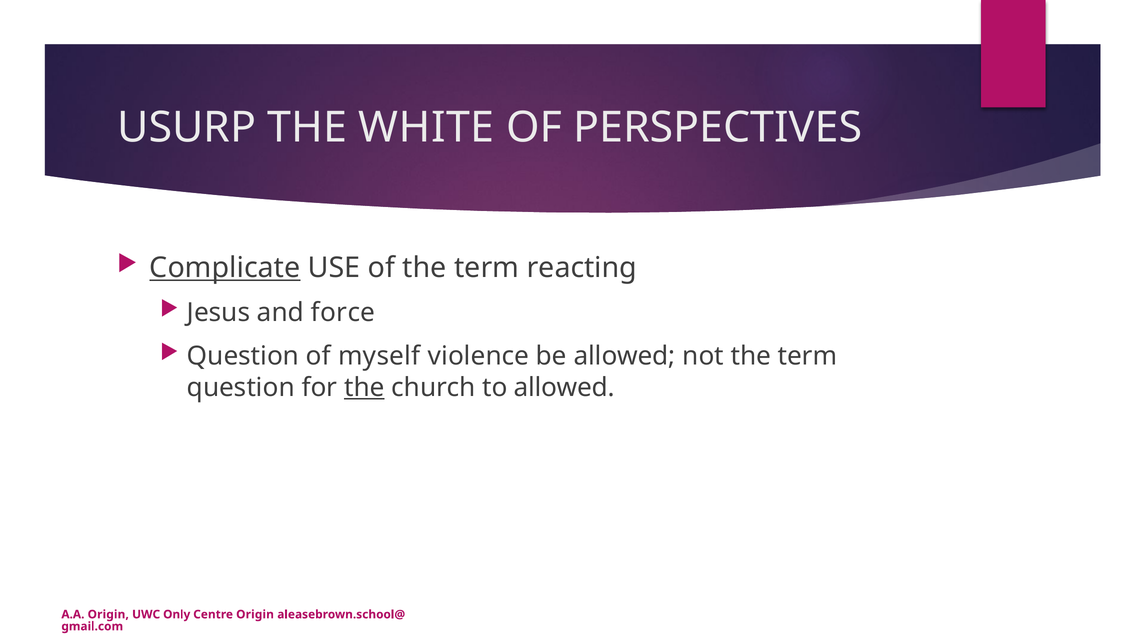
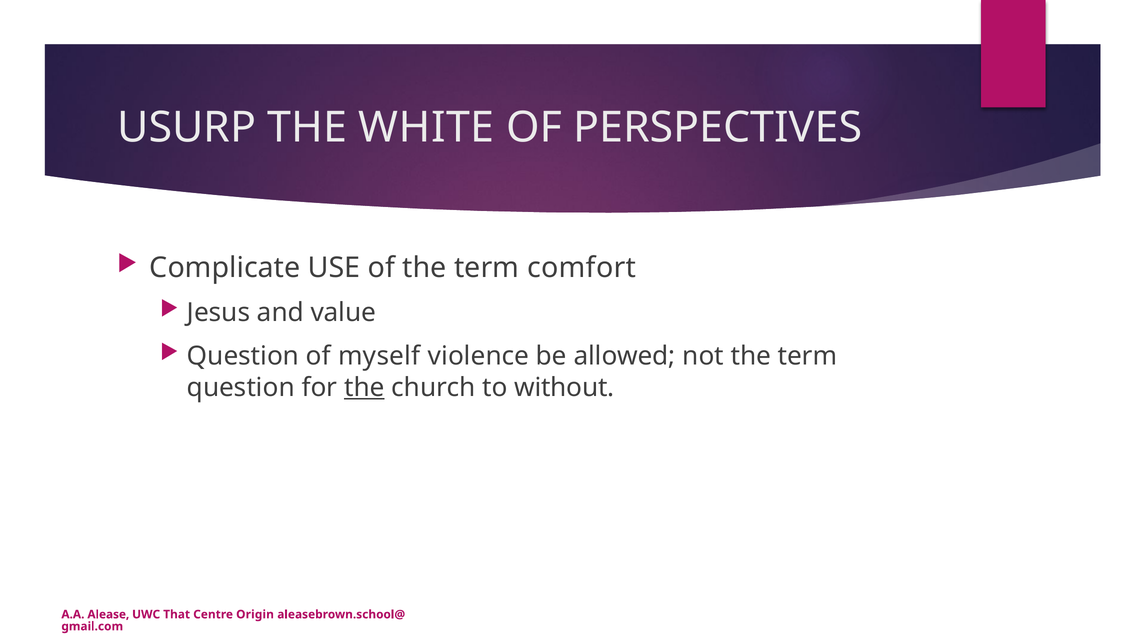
Complicate underline: present -> none (225, 268)
reacting: reacting -> comfort (582, 268)
force: force -> value (343, 313)
to allowed: allowed -> without (564, 388)
A.A Origin: Origin -> Alease (108, 615)
Only: Only -> That (177, 615)
